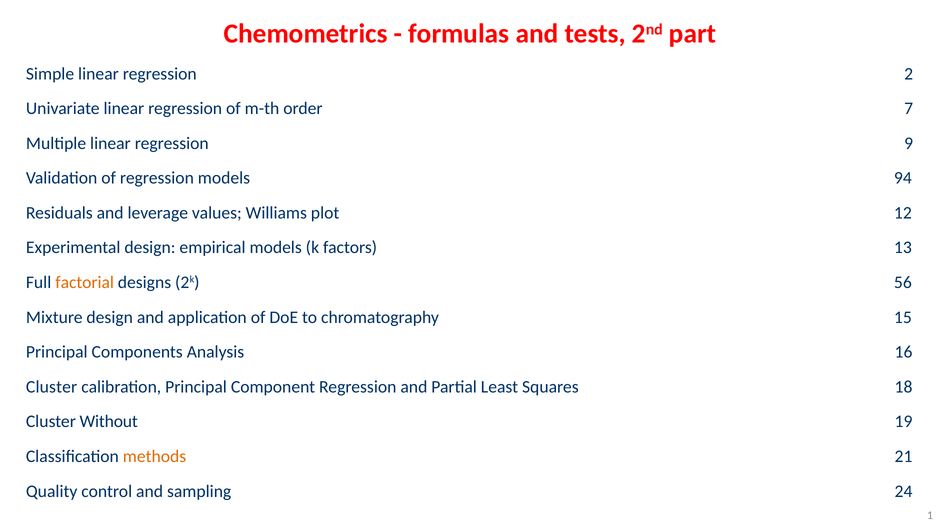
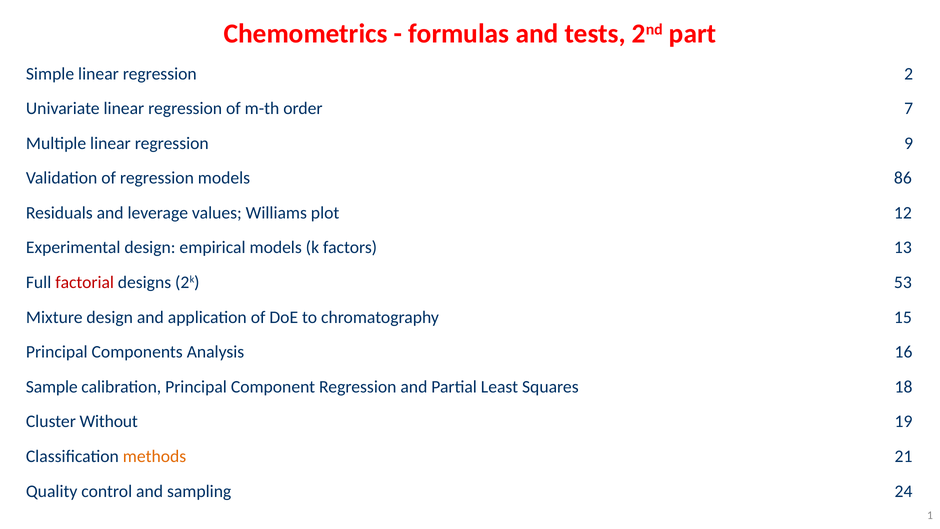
94: 94 -> 86 (903, 178)
factorial colour: orange -> red (85, 282)
56: 56 -> 53 (903, 282)
Cluster: Cluster -> Sample (52, 387)
